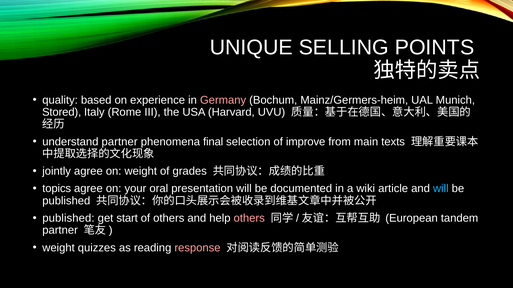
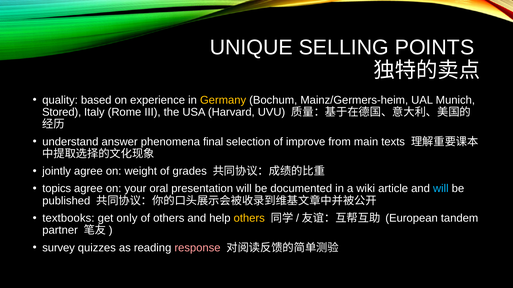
Germany colour: pink -> yellow (223, 100)
understand partner: partner -> answer (120, 142)
published: published -> textbooks (68, 219)
start: start -> only (127, 219)
others colour: pink -> yellow (249, 219)
weight: weight -> survey (59, 248)
